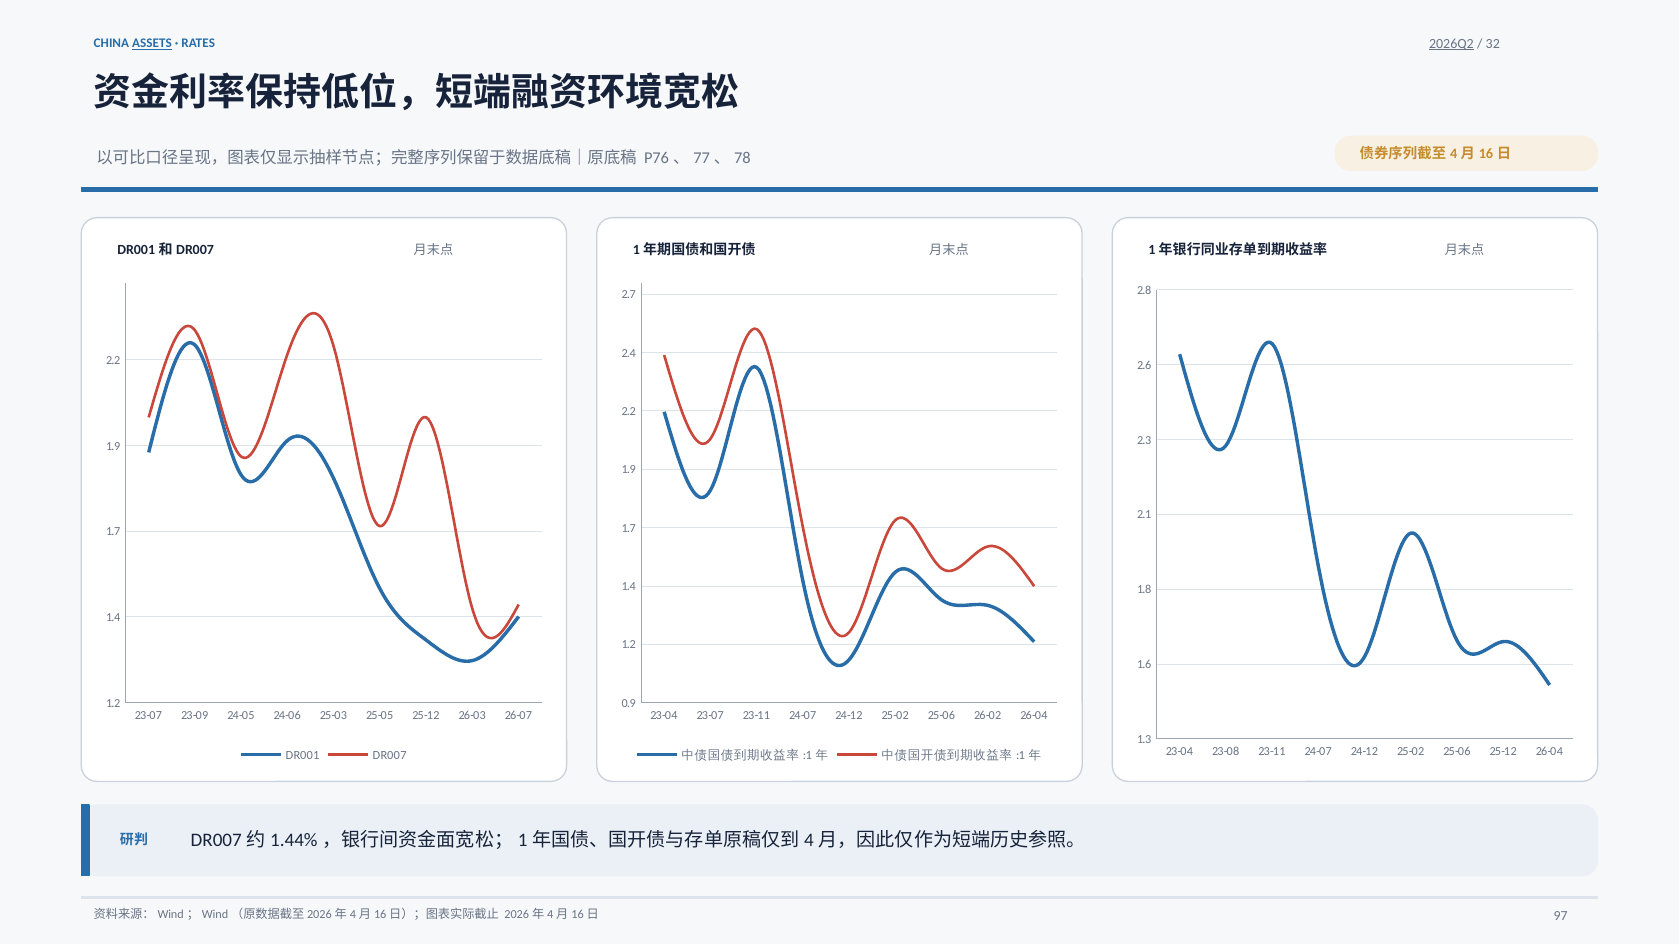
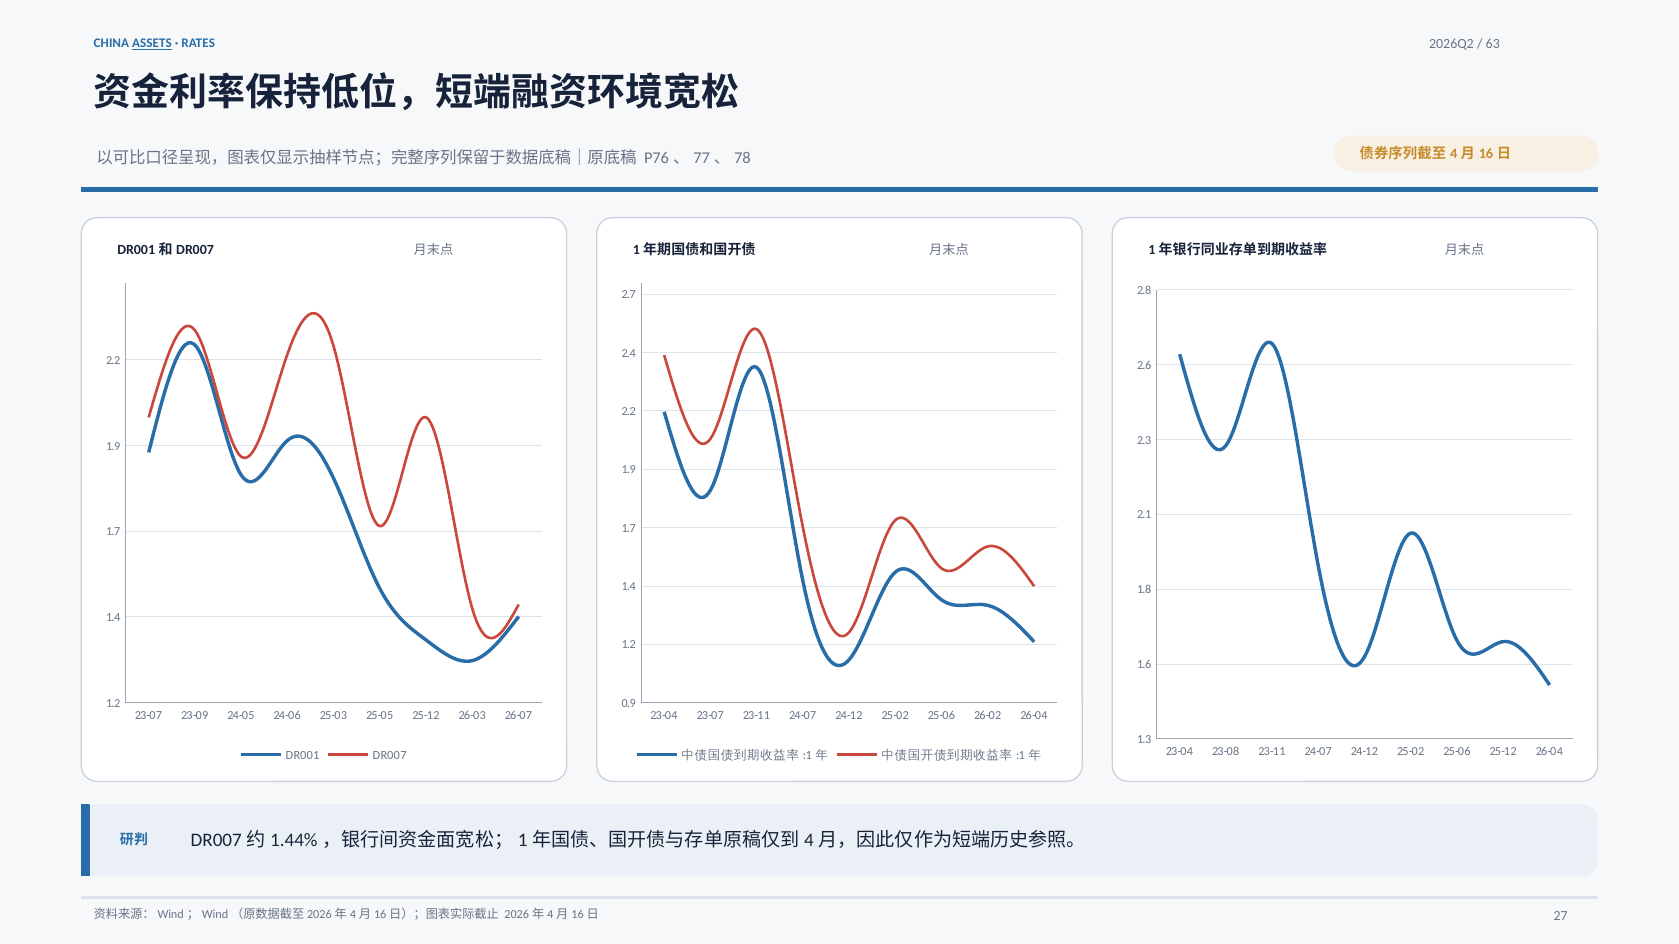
2026Q2 underline: present -> none (1451, 44)
32: 32 -> 63 (1493, 44)
97: 97 -> 27 (1561, 916)
